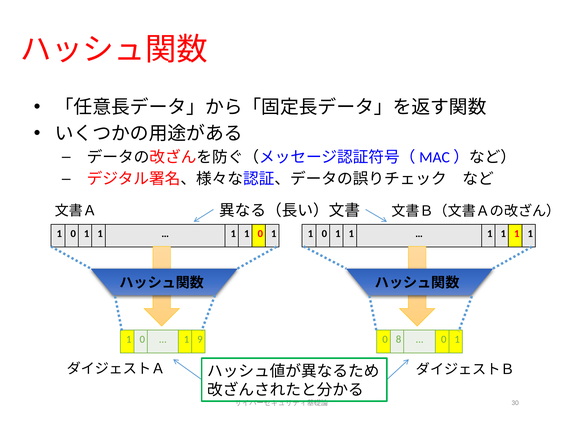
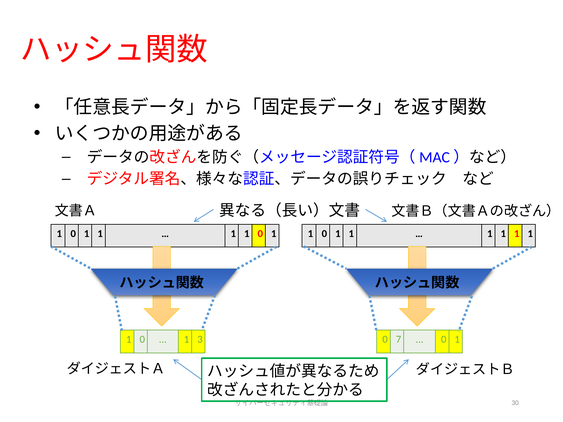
9: 9 -> 3 (200, 340)
8: 8 -> 7 (399, 340)
